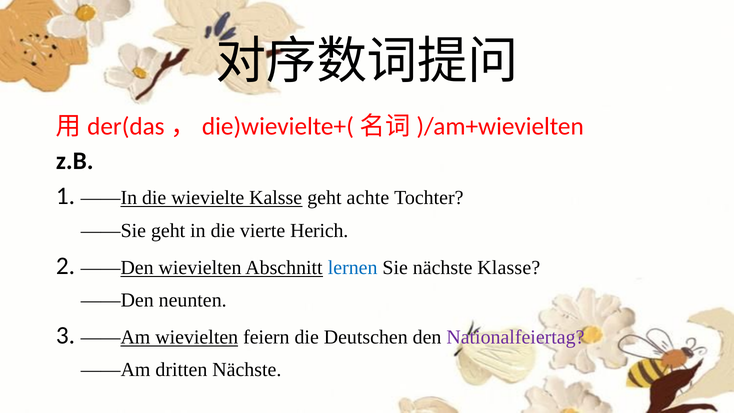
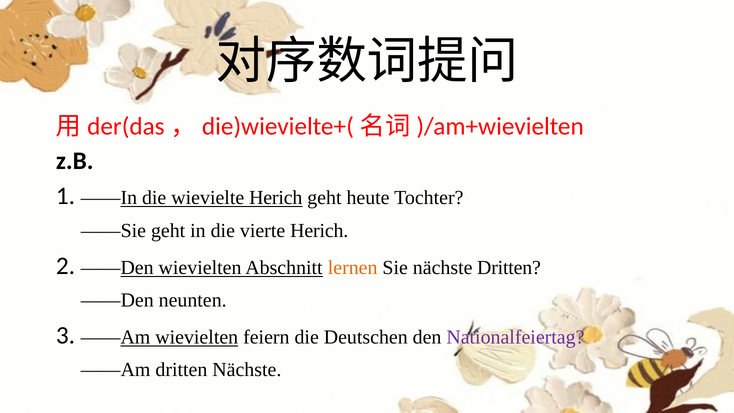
wievielte Kalsse: Kalsse -> Herich (276, 198)
achte: achte -> heute (368, 198)
lernen colour: blue -> orange (353, 267)
nächste Klasse: Klasse -> Dritten (509, 267)
